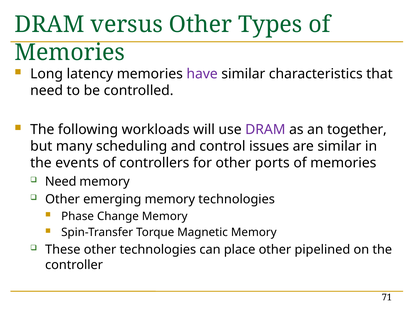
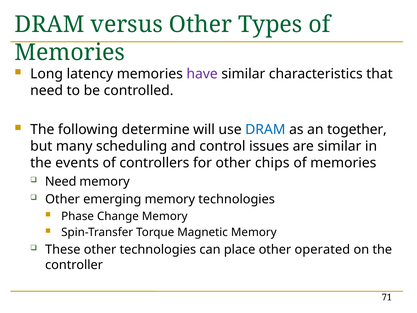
workloads: workloads -> determine (156, 130)
DRAM colour: purple -> blue (265, 130)
ports: ports -> chips (272, 163)
pipelined: pipelined -> operated (322, 249)
